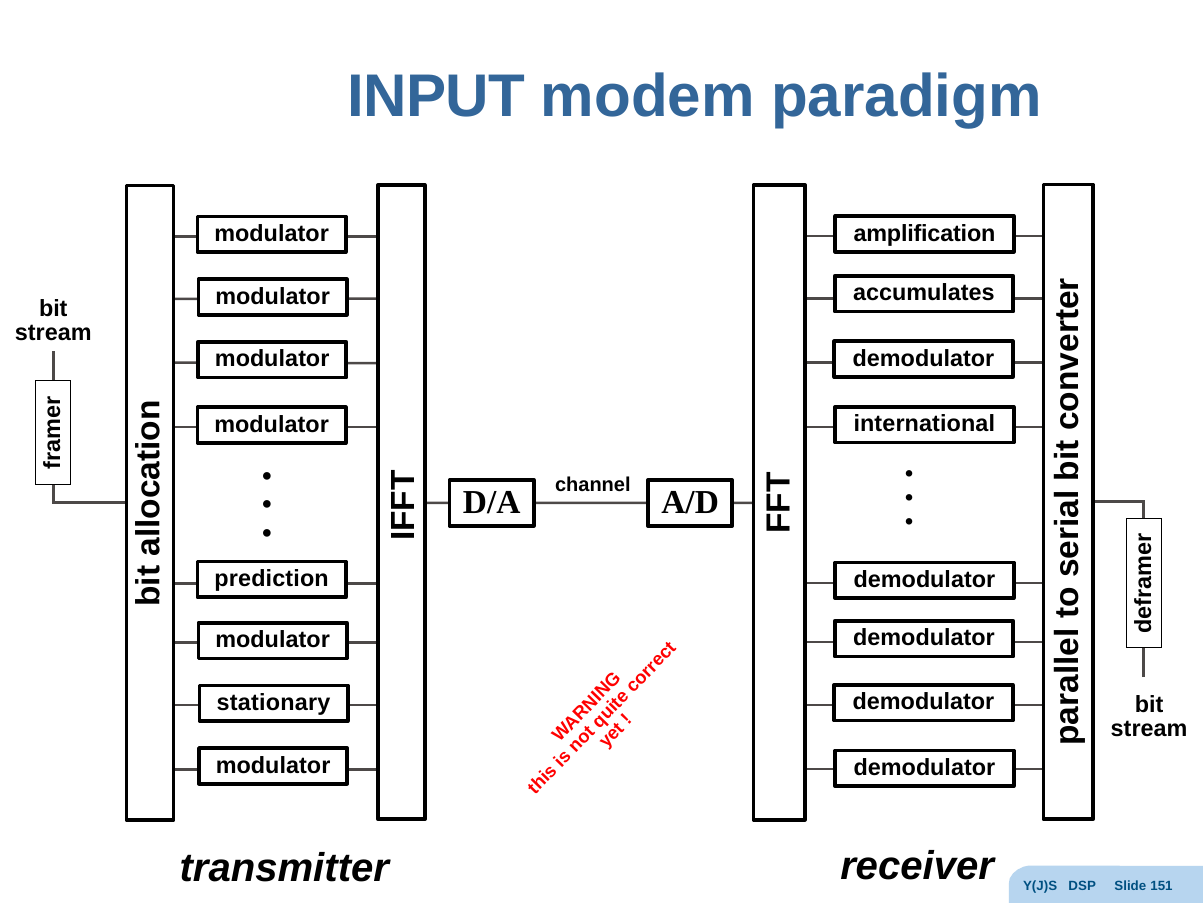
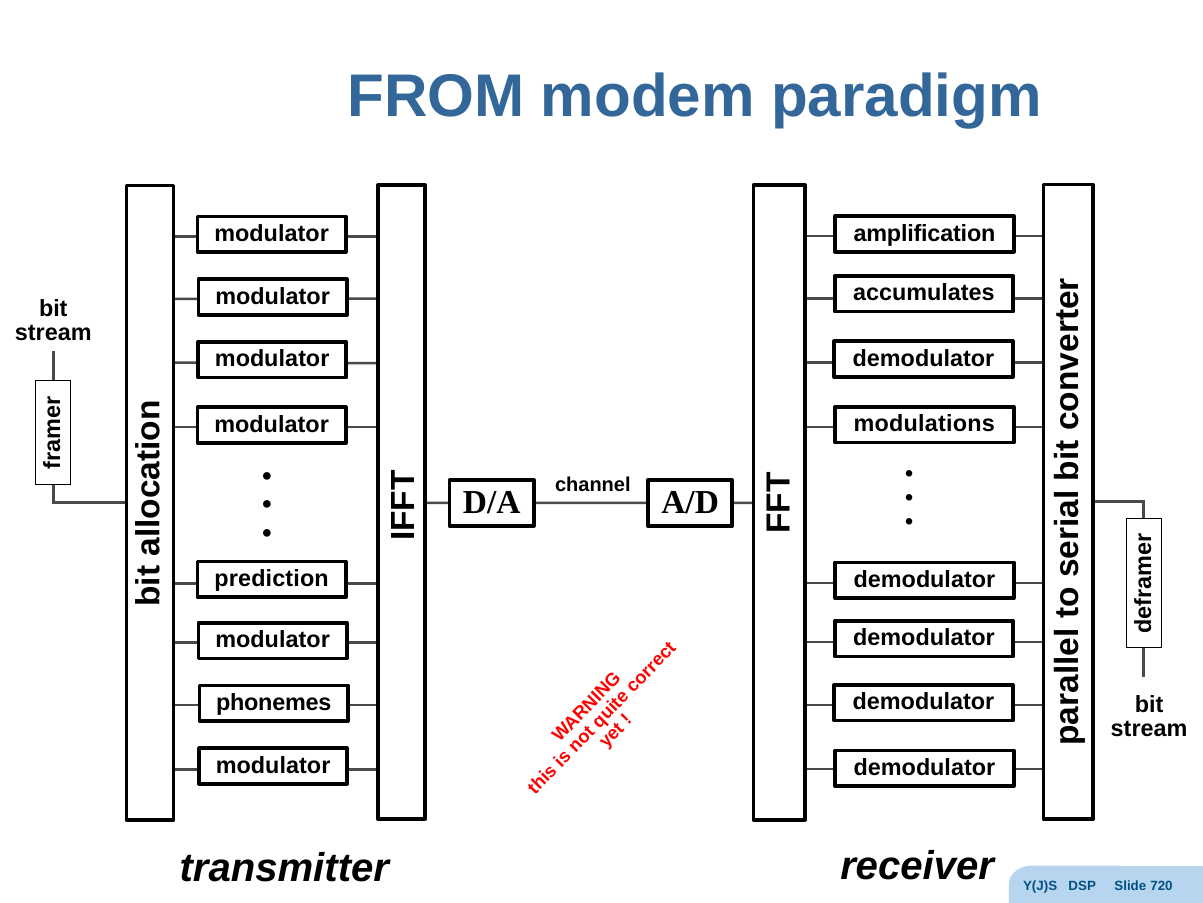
INPUT: INPUT -> FROM (436, 97)
international: international -> modulations (924, 424)
stationary: stationary -> phonemes (274, 702)
151: 151 -> 720 (1162, 886)
